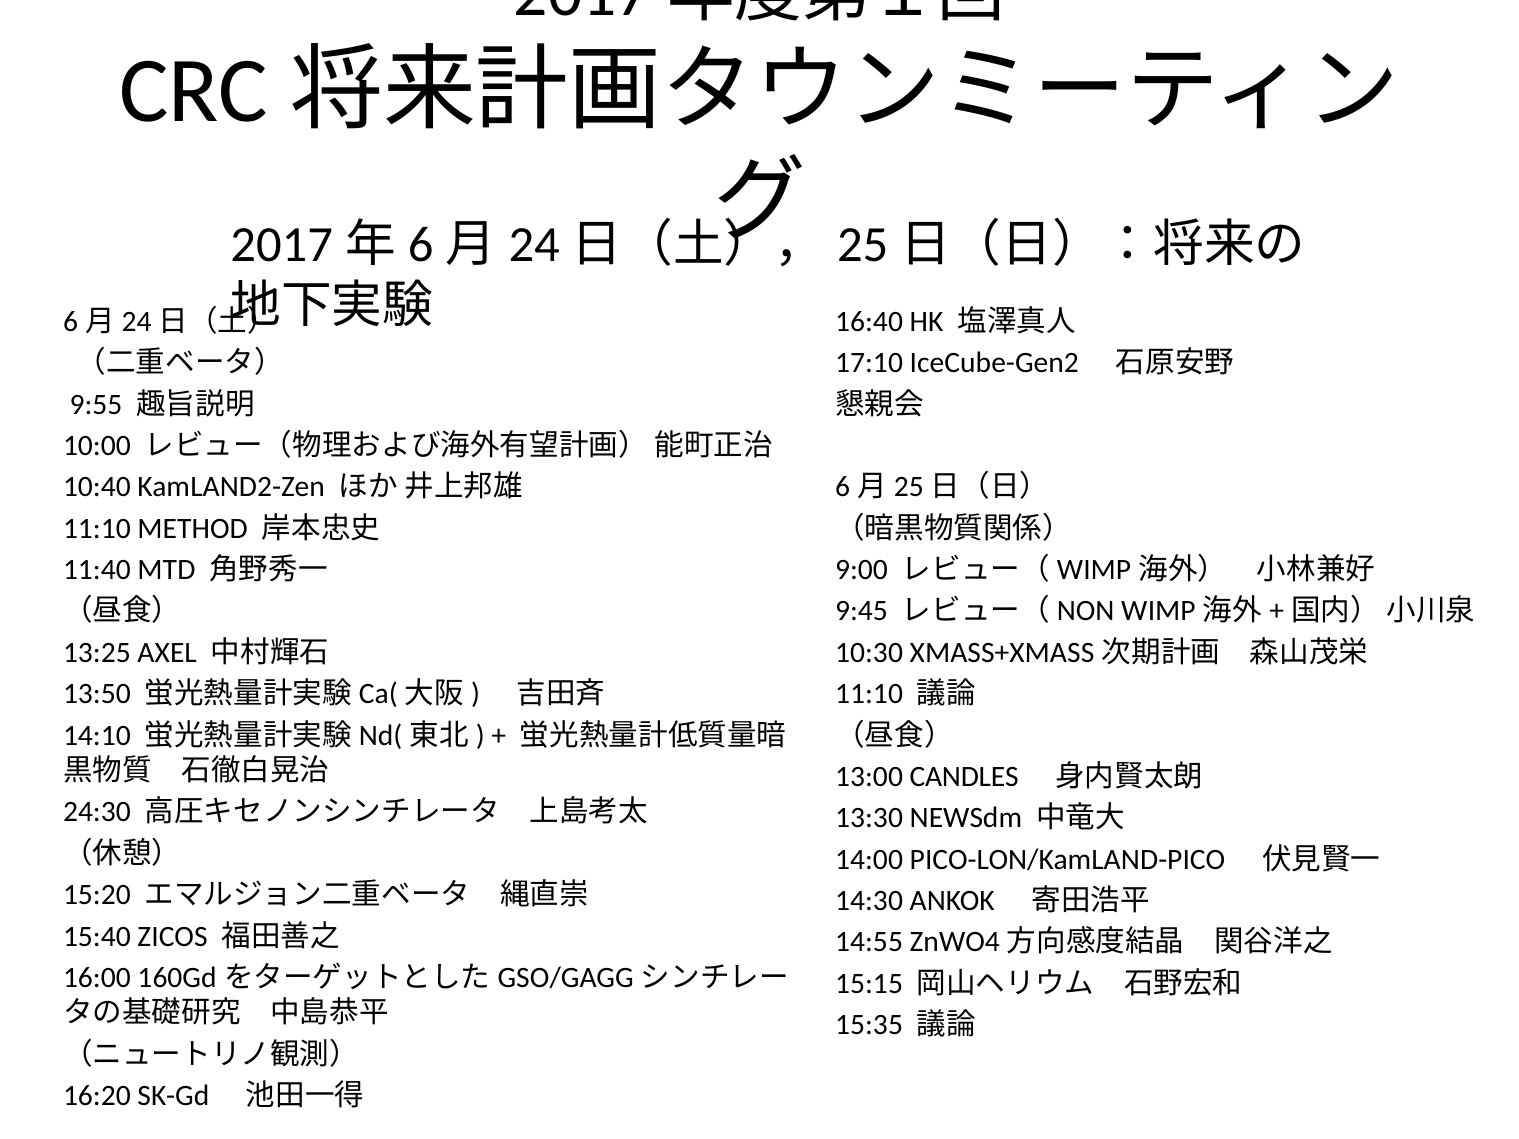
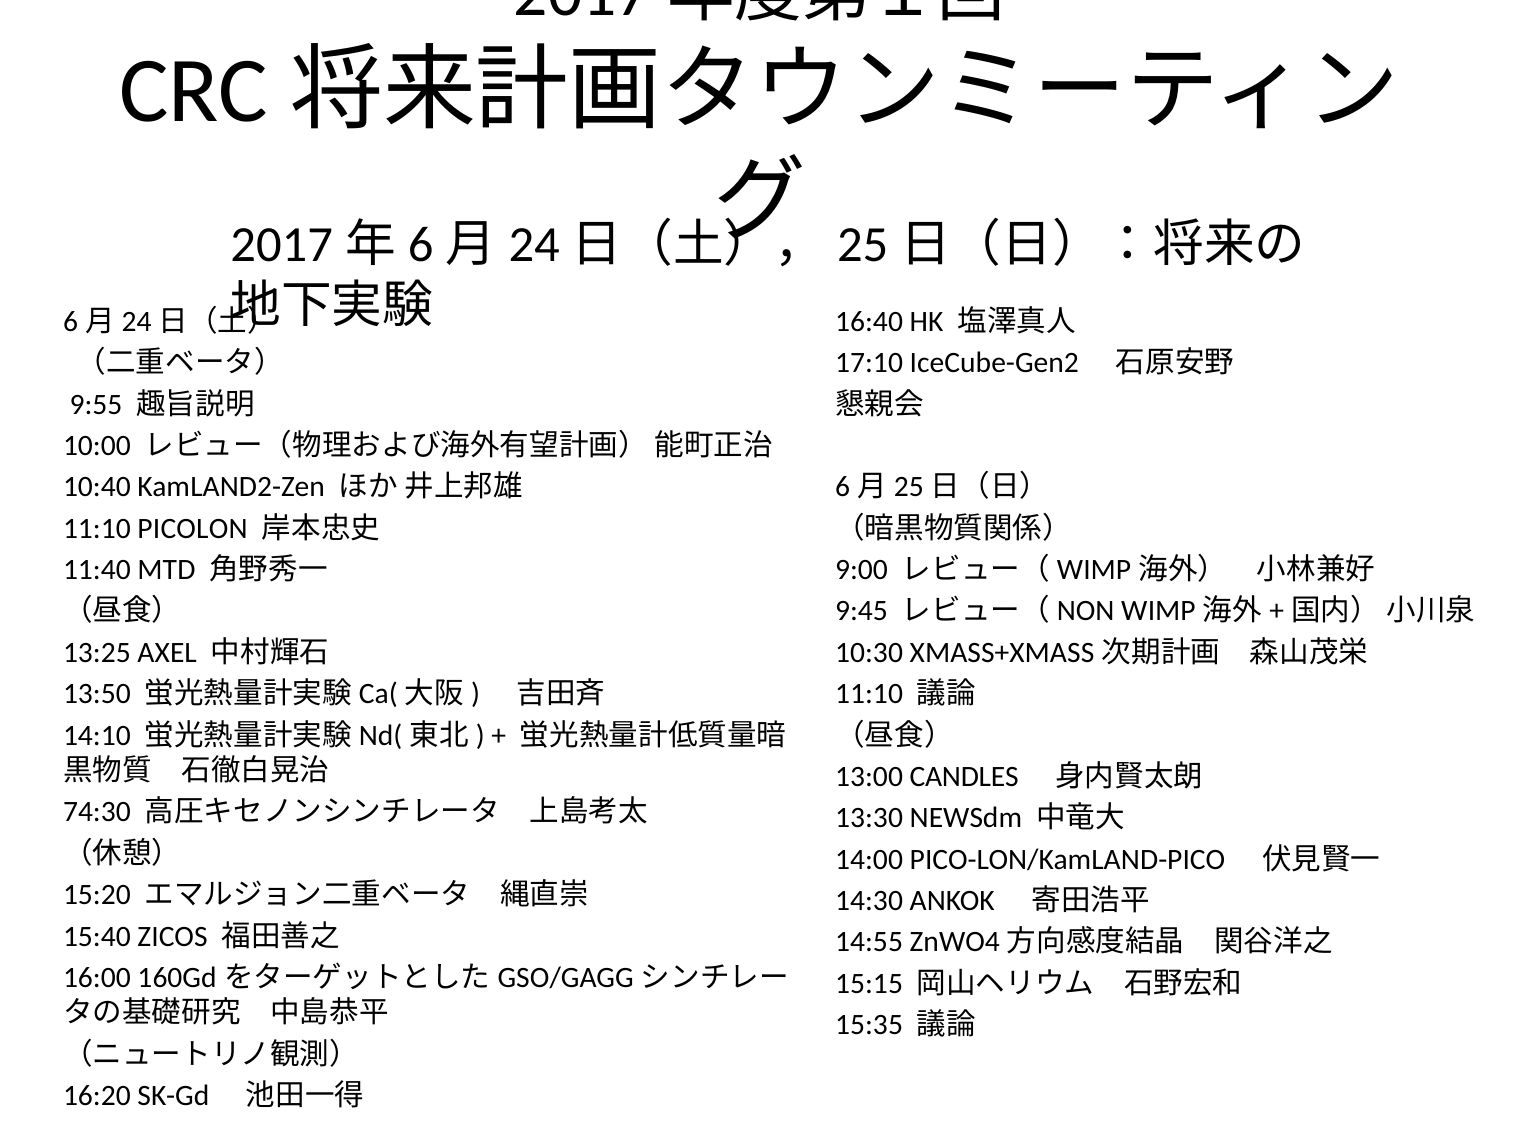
METHOD: METHOD -> PICOLON (193, 529)
24:30: 24:30 -> 74:30 (97, 812)
